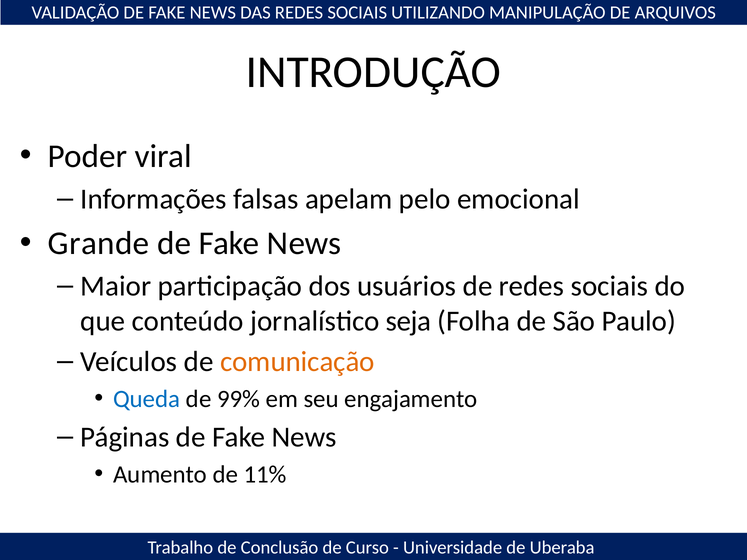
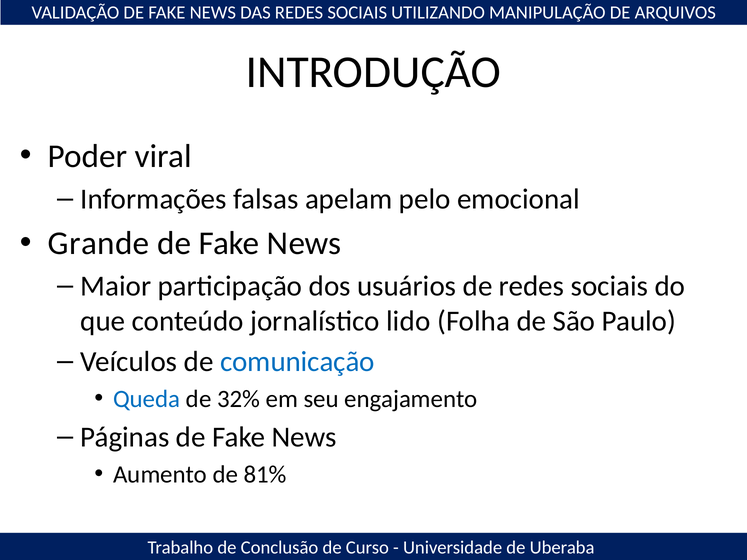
seja: seja -> lido (408, 321)
comunicação colour: orange -> blue (297, 362)
99%: 99% -> 32% (239, 399)
11%: 11% -> 81% (265, 475)
